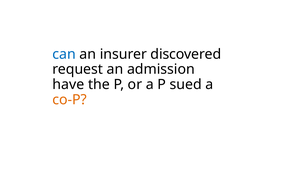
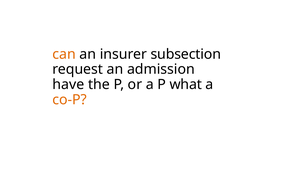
can colour: blue -> orange (64, 54)
discovered: discovered -> subsection (186, 54)
sued: sued -> what (186, 85)
